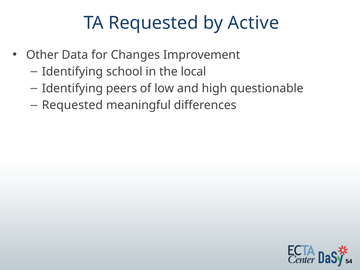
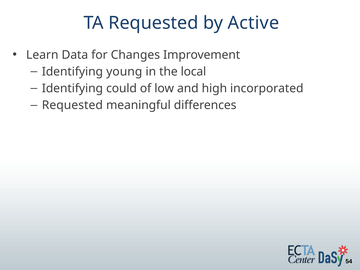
Other: Other -> Learn (42, 55)
school: school -> young (124, 72)
peers: peers -> could (121, 88)
questionable: questionable -> incorporated (267, 88)
